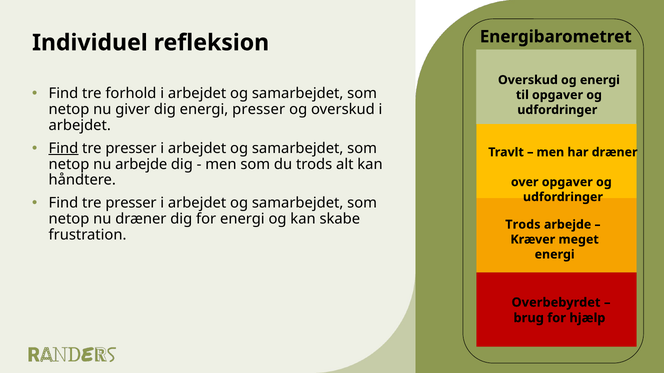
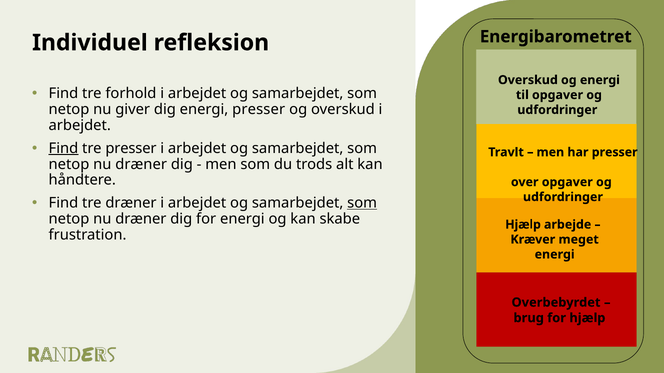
har dræner: dræner -> presser (615, 152)
arbejde: arbejde -> dræner (141, 164)
presser: presser -> dræner (131, 203)
som underline: none -> present (362, 203)
Trods: Trods -> Hjælp (523, 225)
